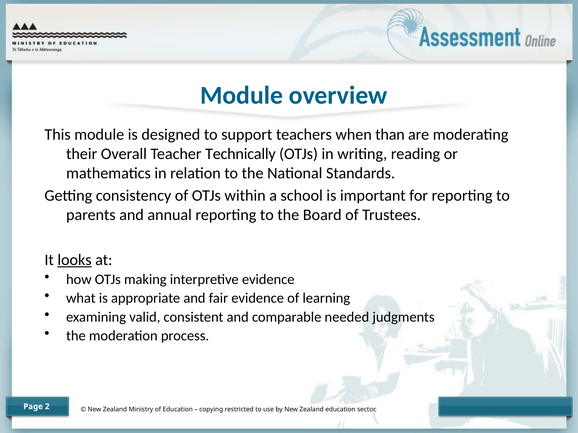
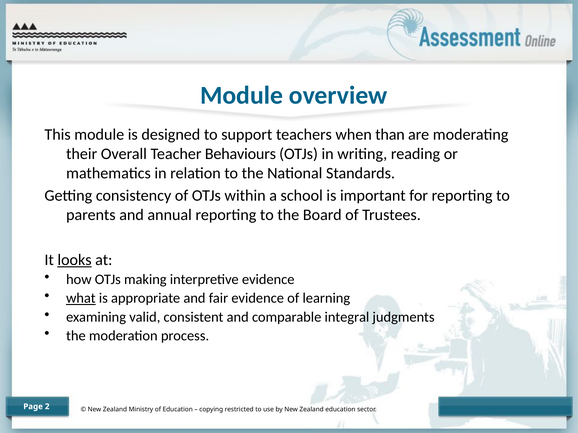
Technically: Technically -> Behaviours (240, 154)
what underline: none -> present (81, 299)
needed: needed -> integral (347, 317)
